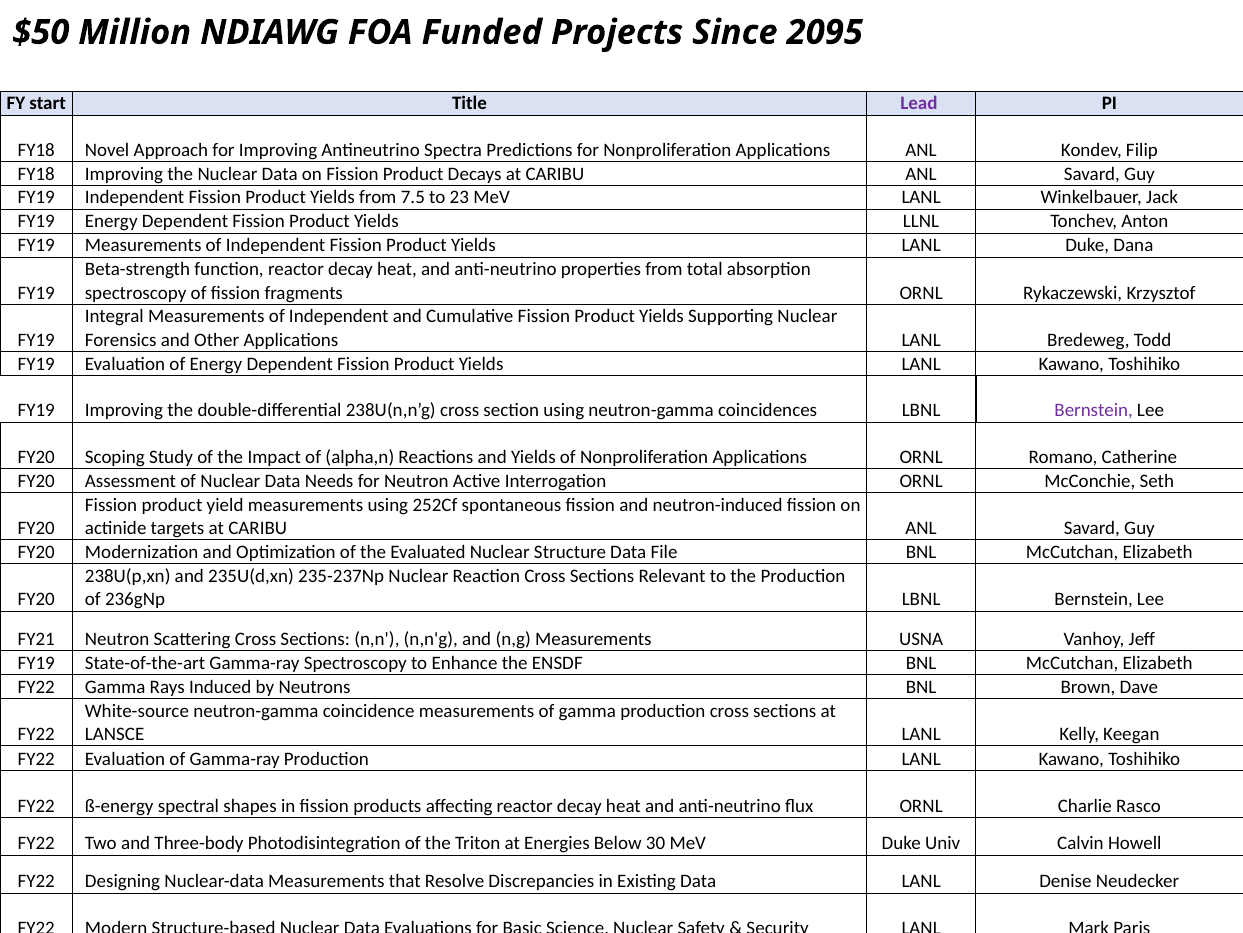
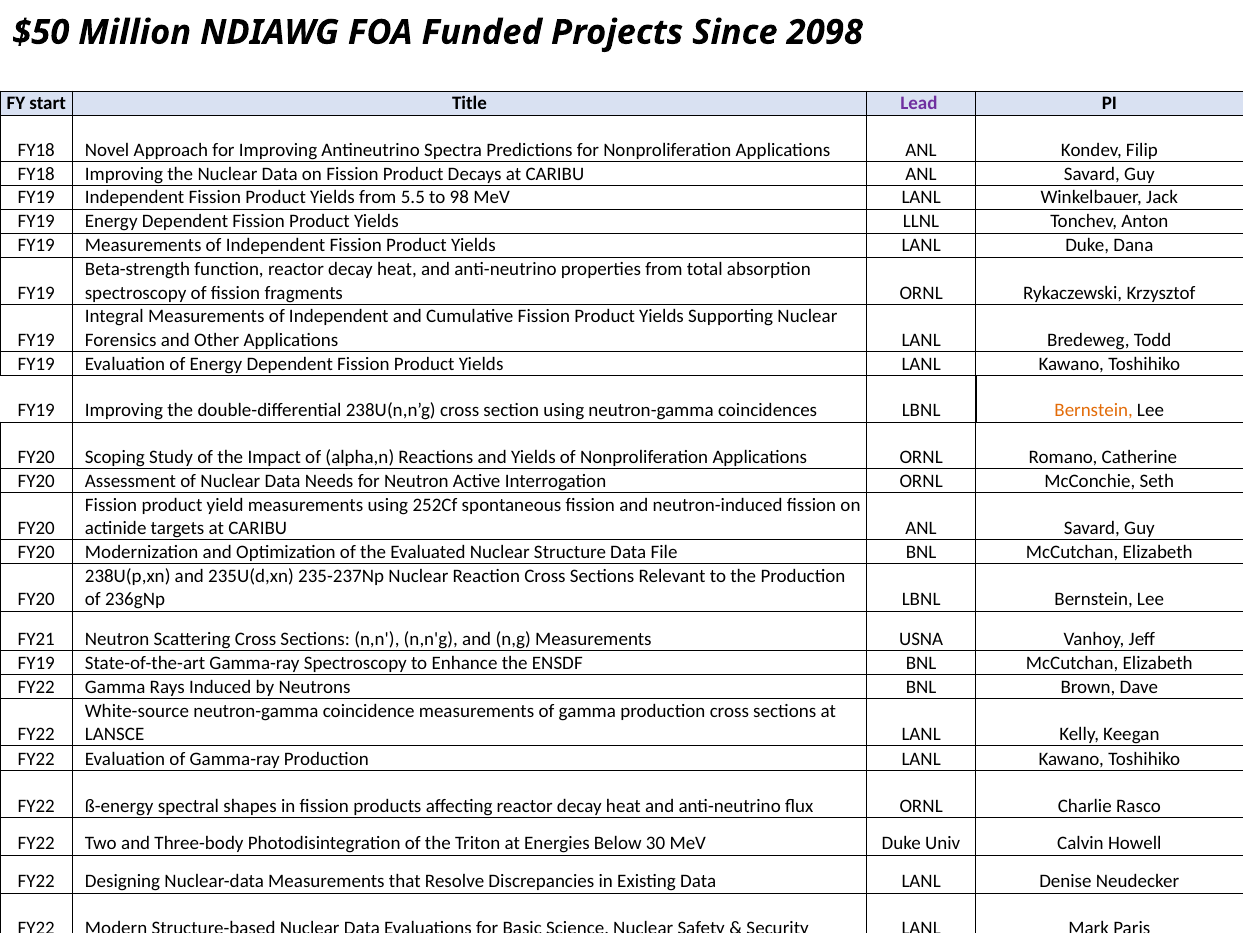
2095: 2095 -> 2098 (825, 32)
7.5: 7.5 -> 5.5 (413, 198)
23: 23 -> 98 (459, 198)
Bernstein colour: purple -> orange (1094, 410)
